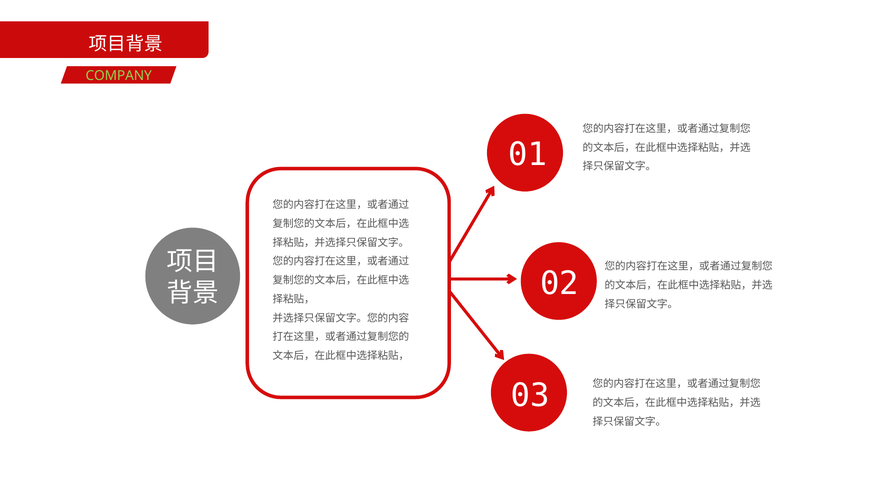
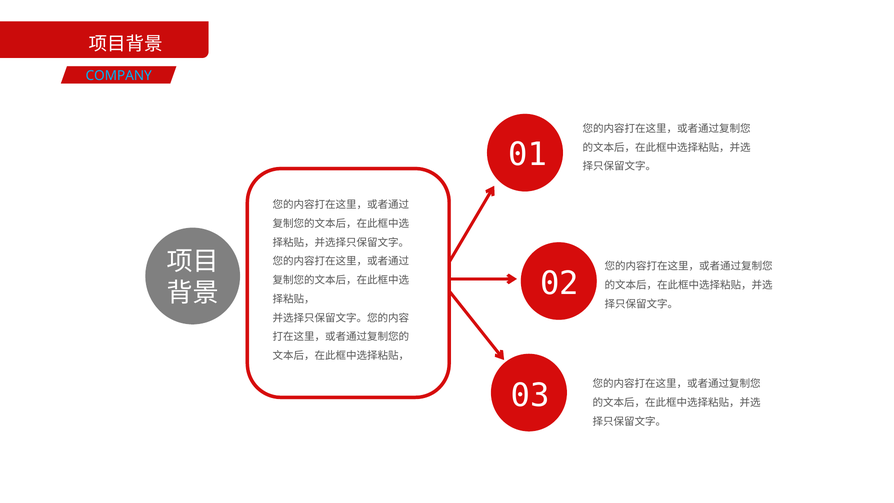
COMPANY colour: light green -> light blue (119, 76)
